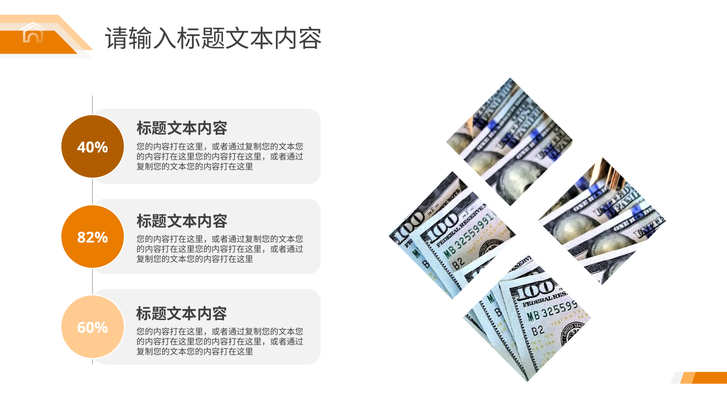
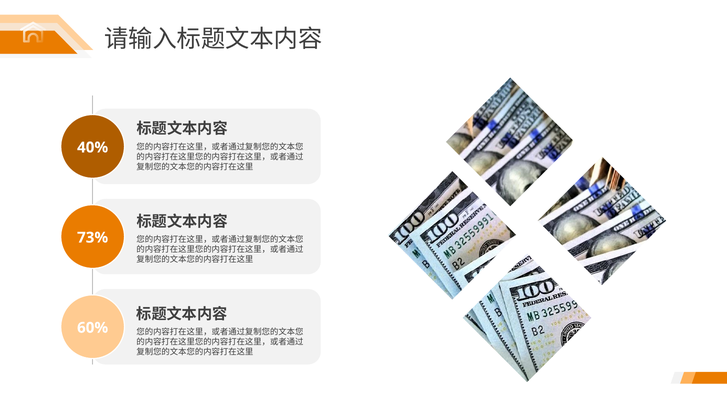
82%: 82% -> 73% (93, 238)
